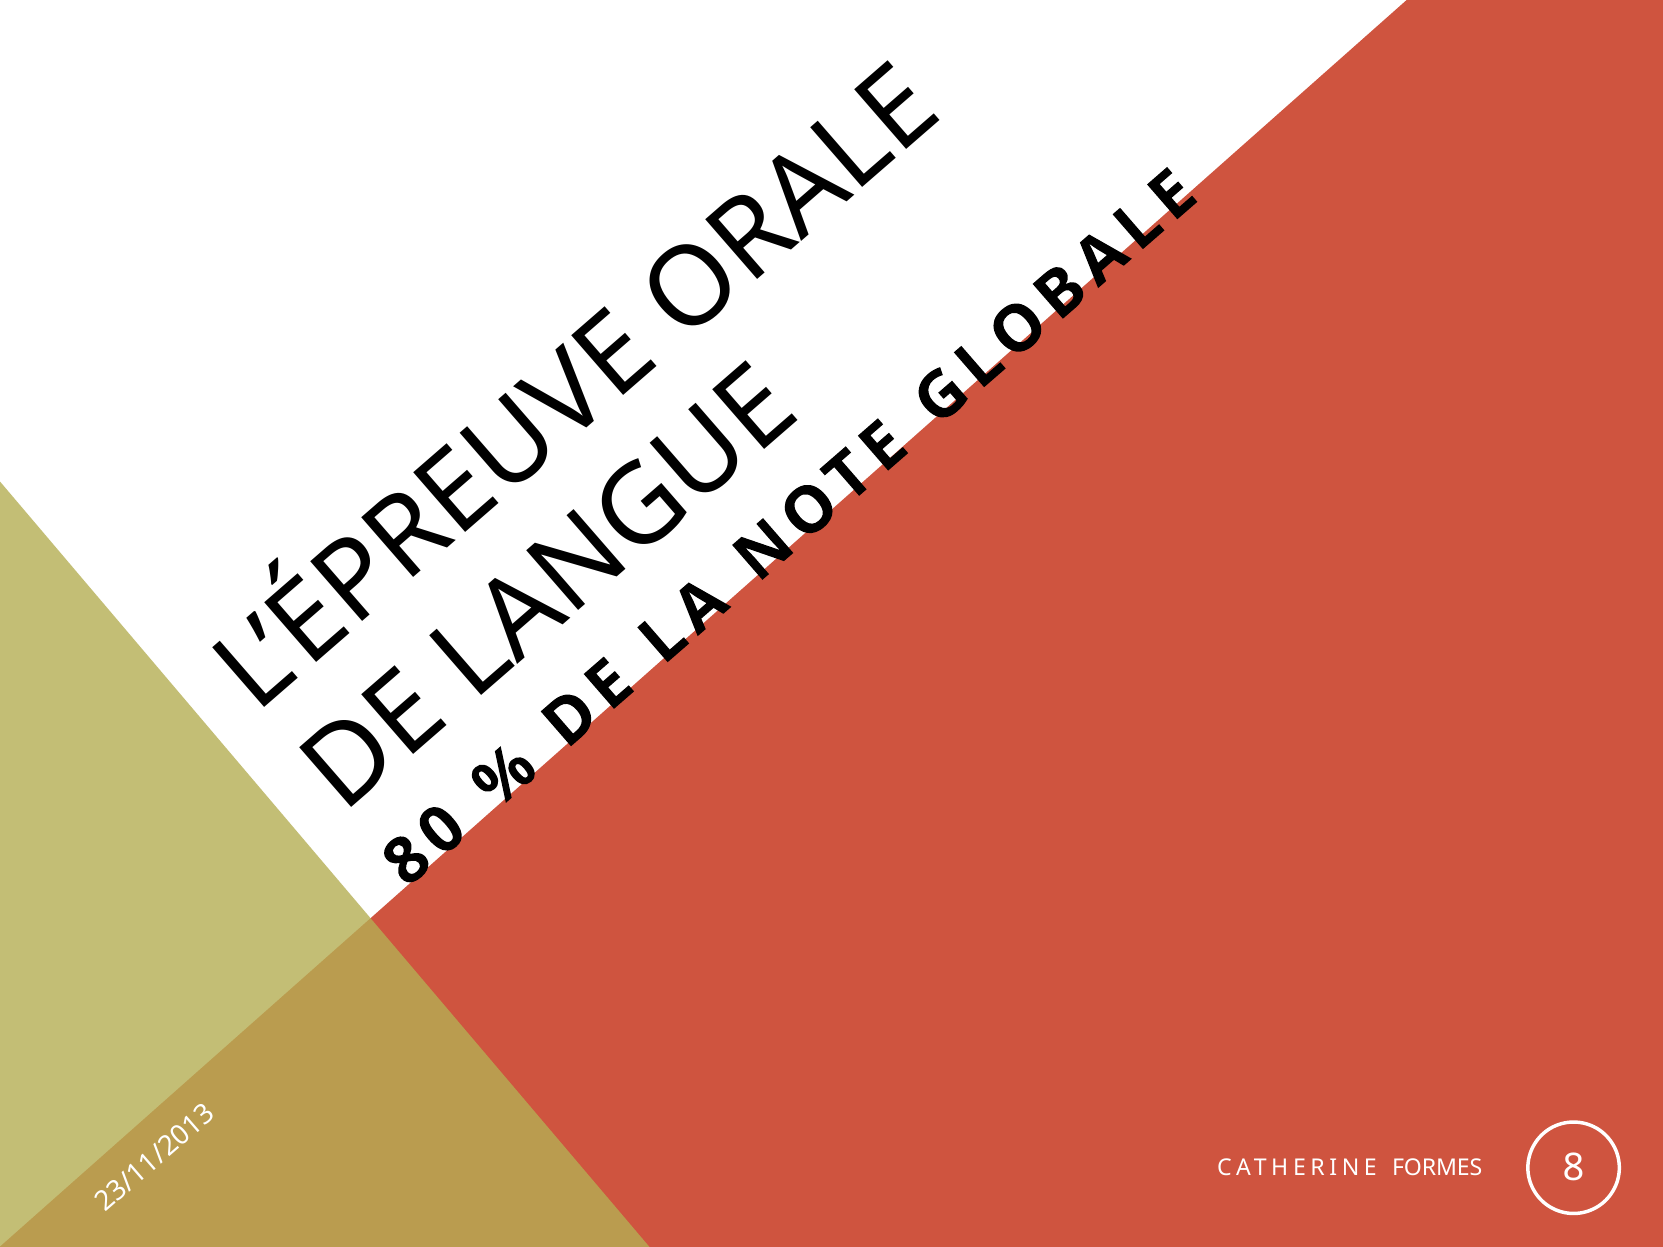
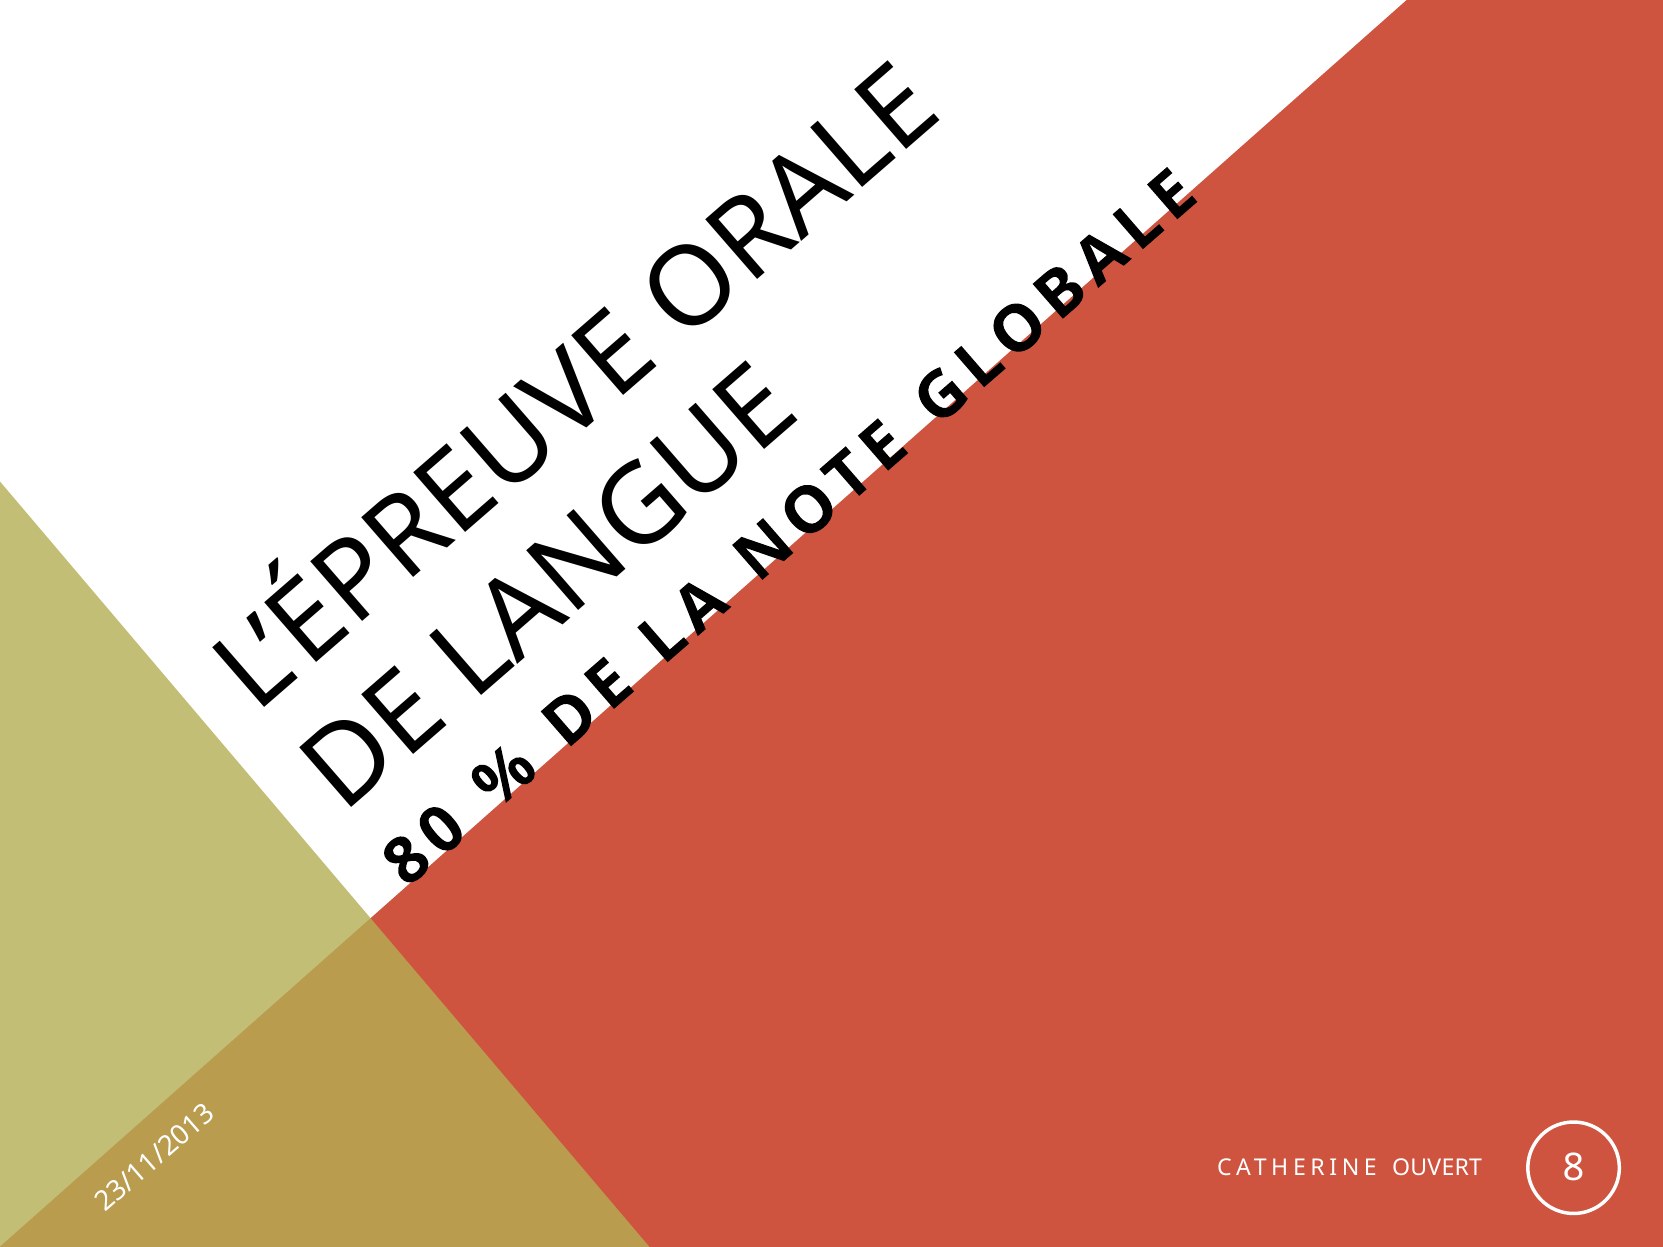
FORMES: FORMES -> OUVERT (1437, 1168)
